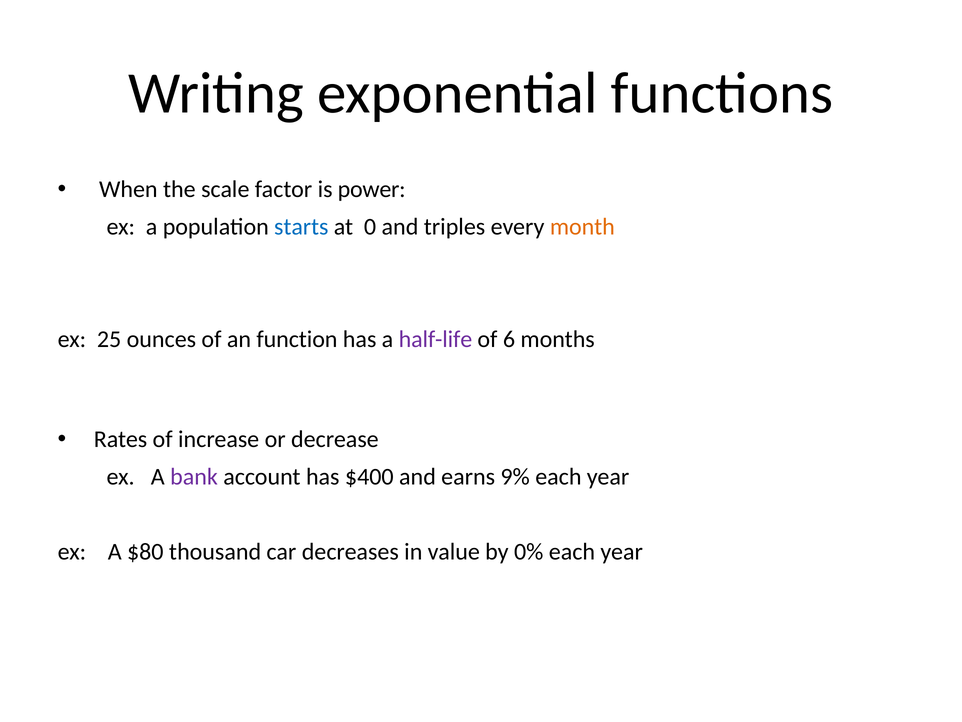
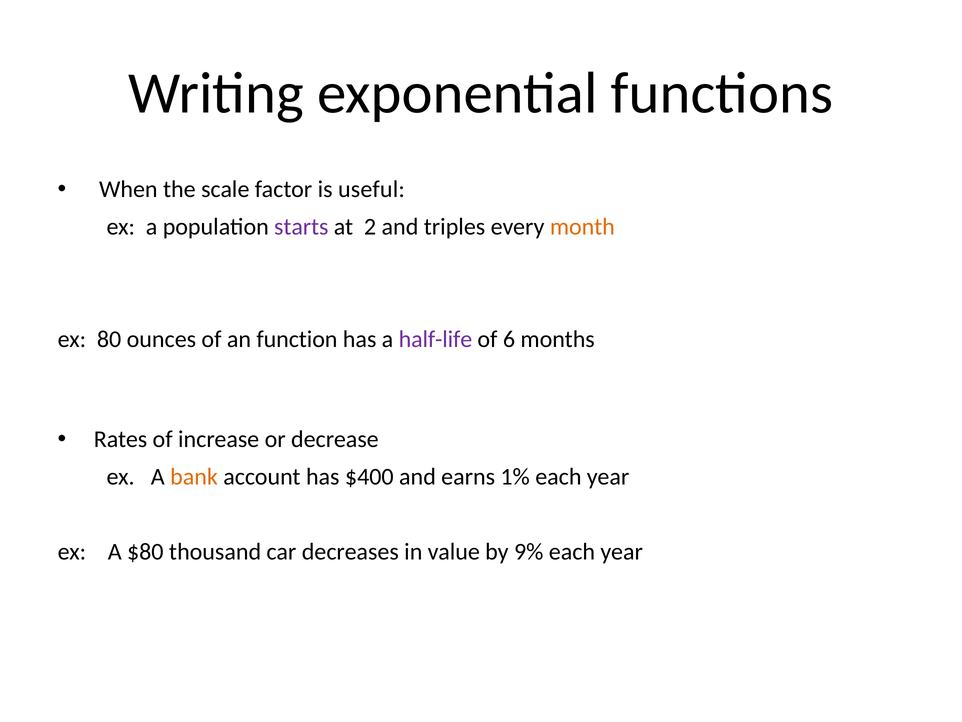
power: power -> useful (371, 189)
starts colour: blue -> purple (301, 227)
0: 0 -> 2 (370, 227)
25: 25 -> 80 (109, 339)
bank colour: purple -> orange (194, 477)
9%: 9% -> 1% (515, 477)
0%: 0% -> 9% (529, 552)
